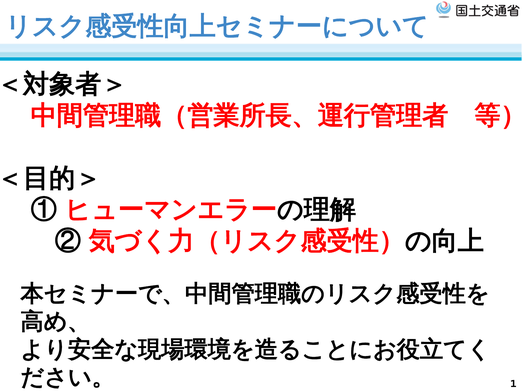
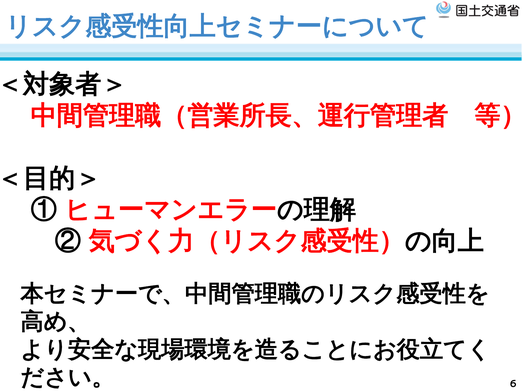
1: 1 -> 6 (513, 383)
